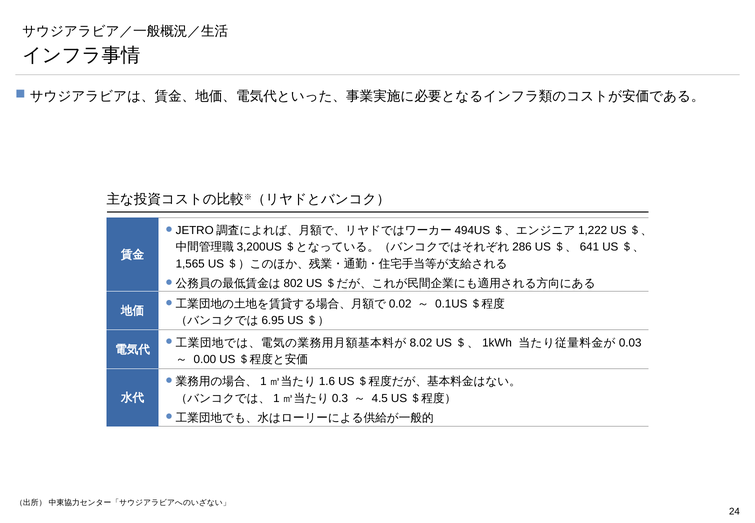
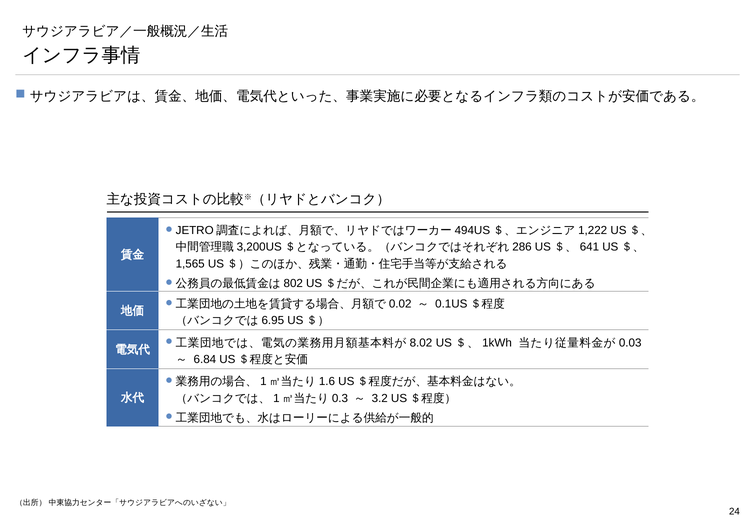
0.00: 0.00 -> 6.84 (205, 359)
4.5: 4.5 -> 3.2 (380, 398)
